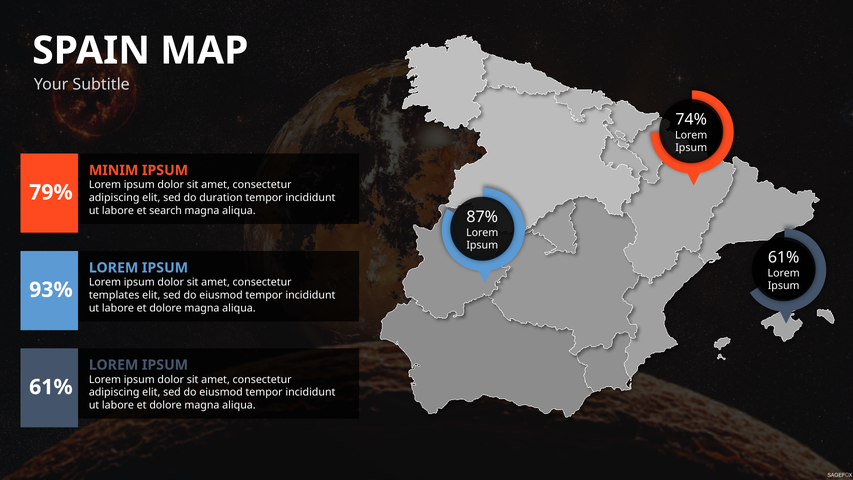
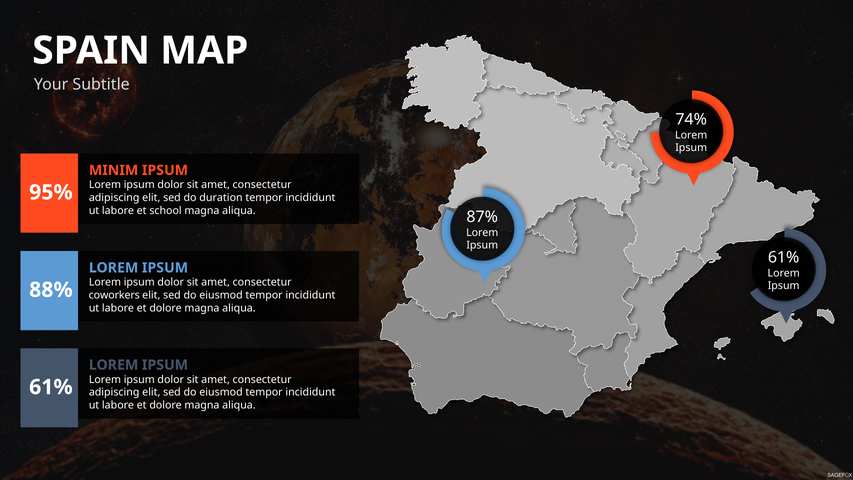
79%: 79% -> 95% (51, 192)
search: search -> school (166, 210)
93%: 93% -> 88% (51, 290)
templates: templates -> coworkers (114, 295)
